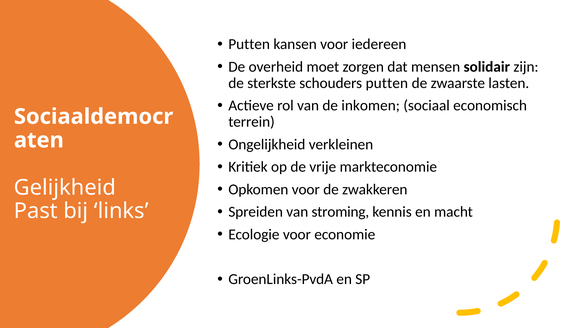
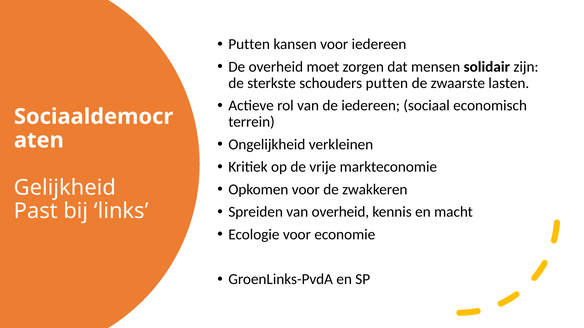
de inkomen: inkomen -> iedereen (371, 106)
van stroming: stroming -> overheid (340, 212)
